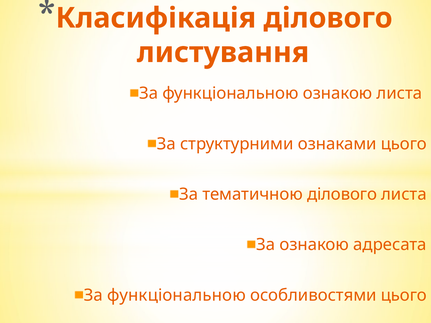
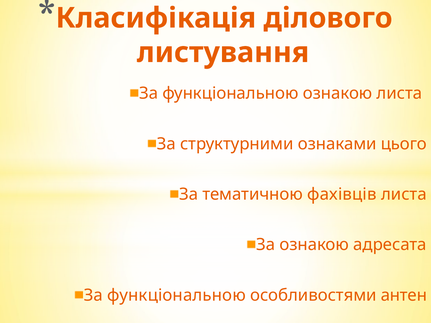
тематичною ділового: ділового -> фахівців (342, 194)
особливостями цього: цього -> антен (404, 295)
